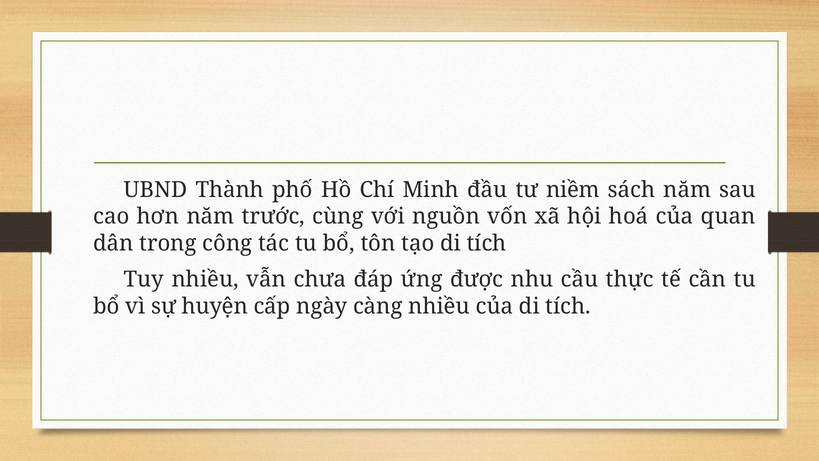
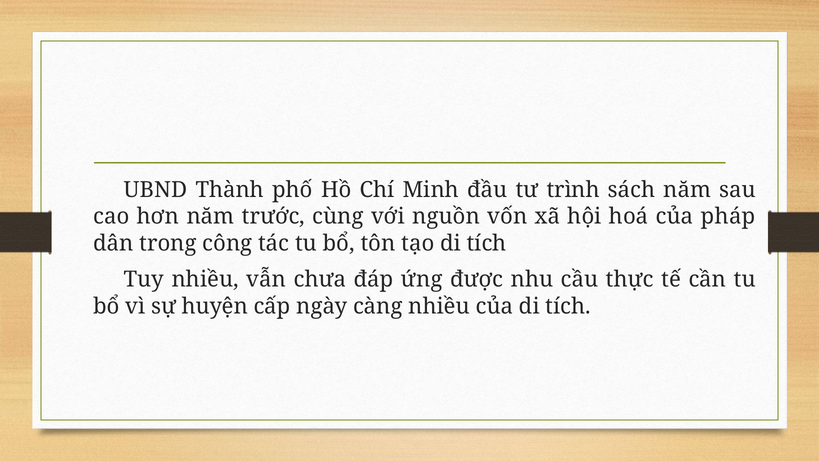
niềm: niềm -> trình (573, 190)
quan: quan -> pháp (728, 216)
